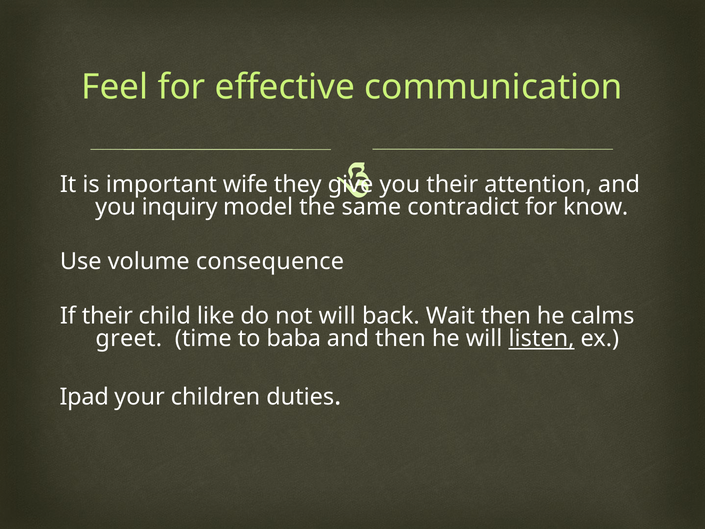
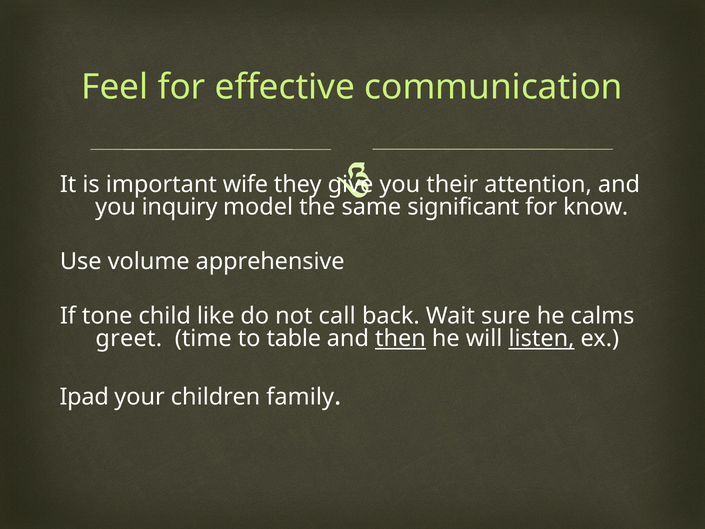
contradict: contradict -> significant (463, 207)
consequence: consequence -> apprehensive (270, 261)
If their: their -> tone (107, 316)
not will: will -> call (337, 316)
Wait then: then -> sure (506, 316)
baba: baba -> table (294, 338)
then underline: none -> present (400, 338)
duties: duties -> family (300, 397)
